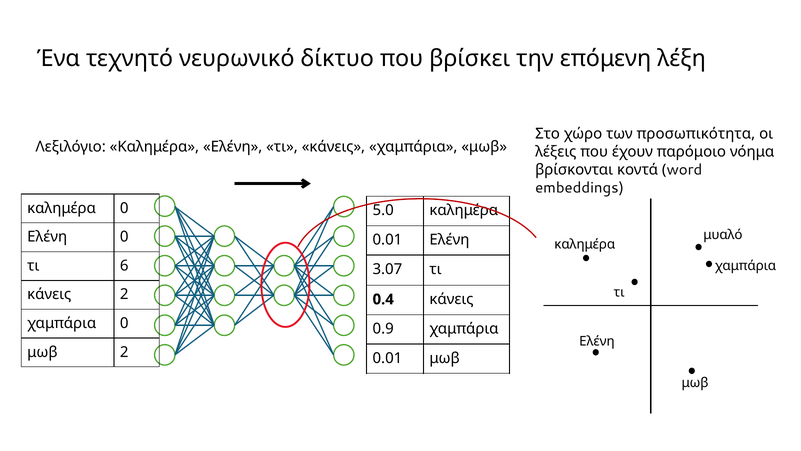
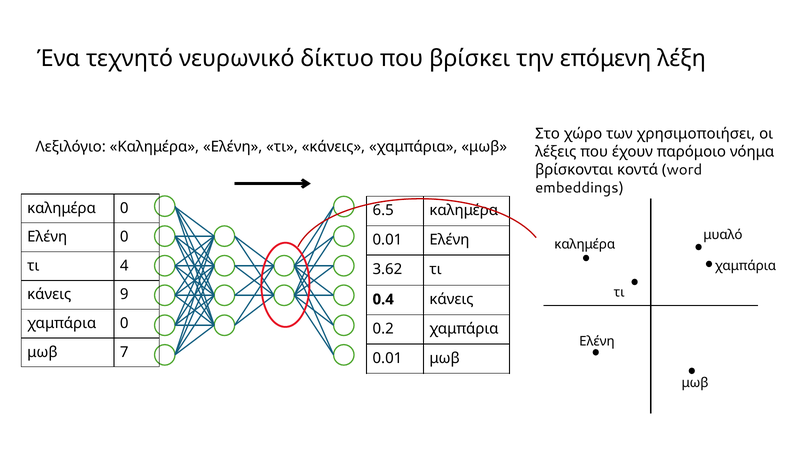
προσωπικότητα: προσωπικότητα -> χρησιμοποιήσει (696, 134)
5.0: 5.0 -> 6.5 (383, 210)
6: 6 -> 4 (124, 265)
3.07: 3.07 -> 3.62 (387, 269)
κάνεις 2: 2 -> 9 (124, 294)
0.9: 0.9 -> 0.2 (383, 328)
μωβ 2: 2 -> 7 (124, 352)
